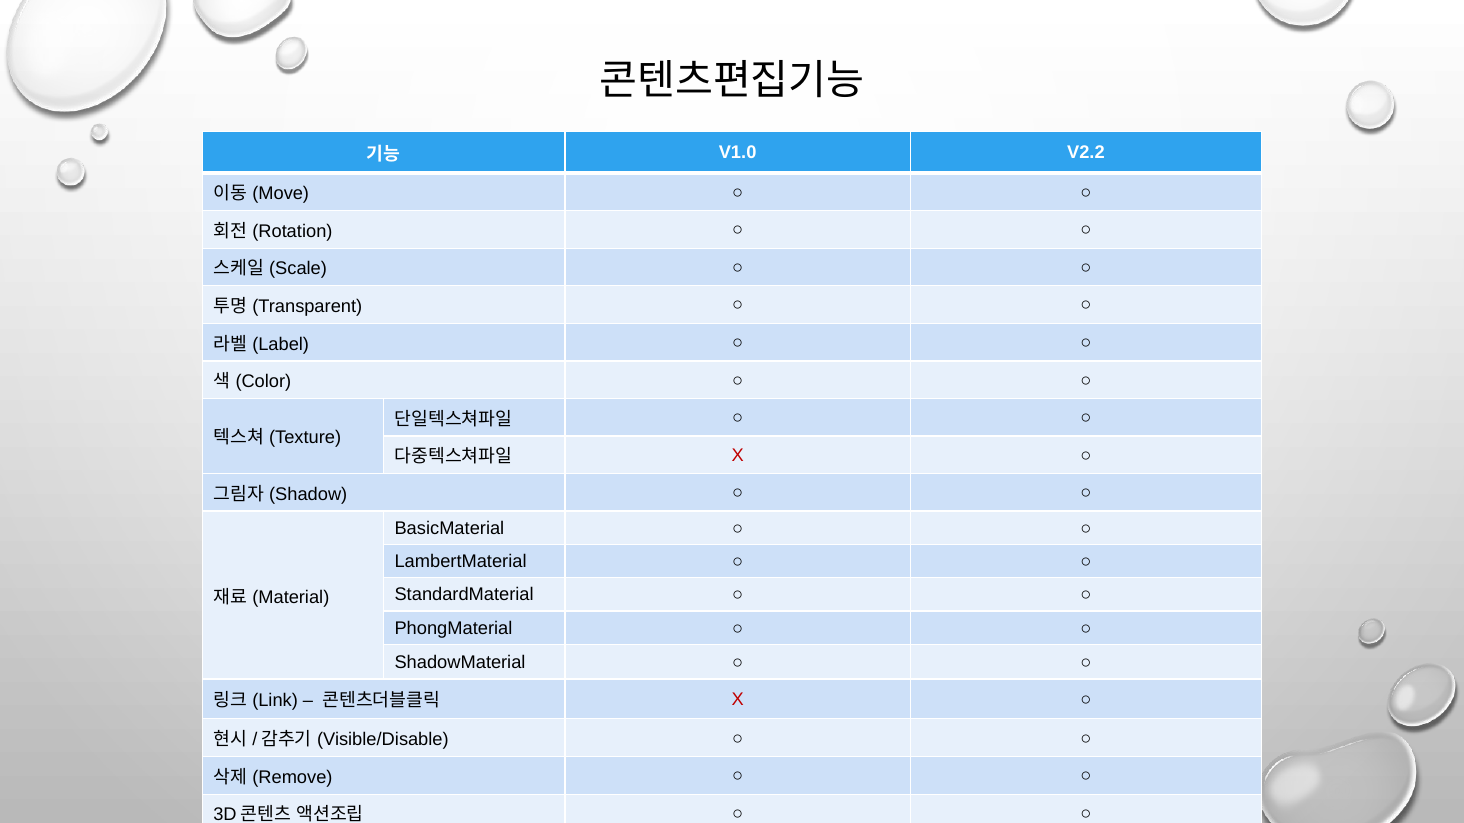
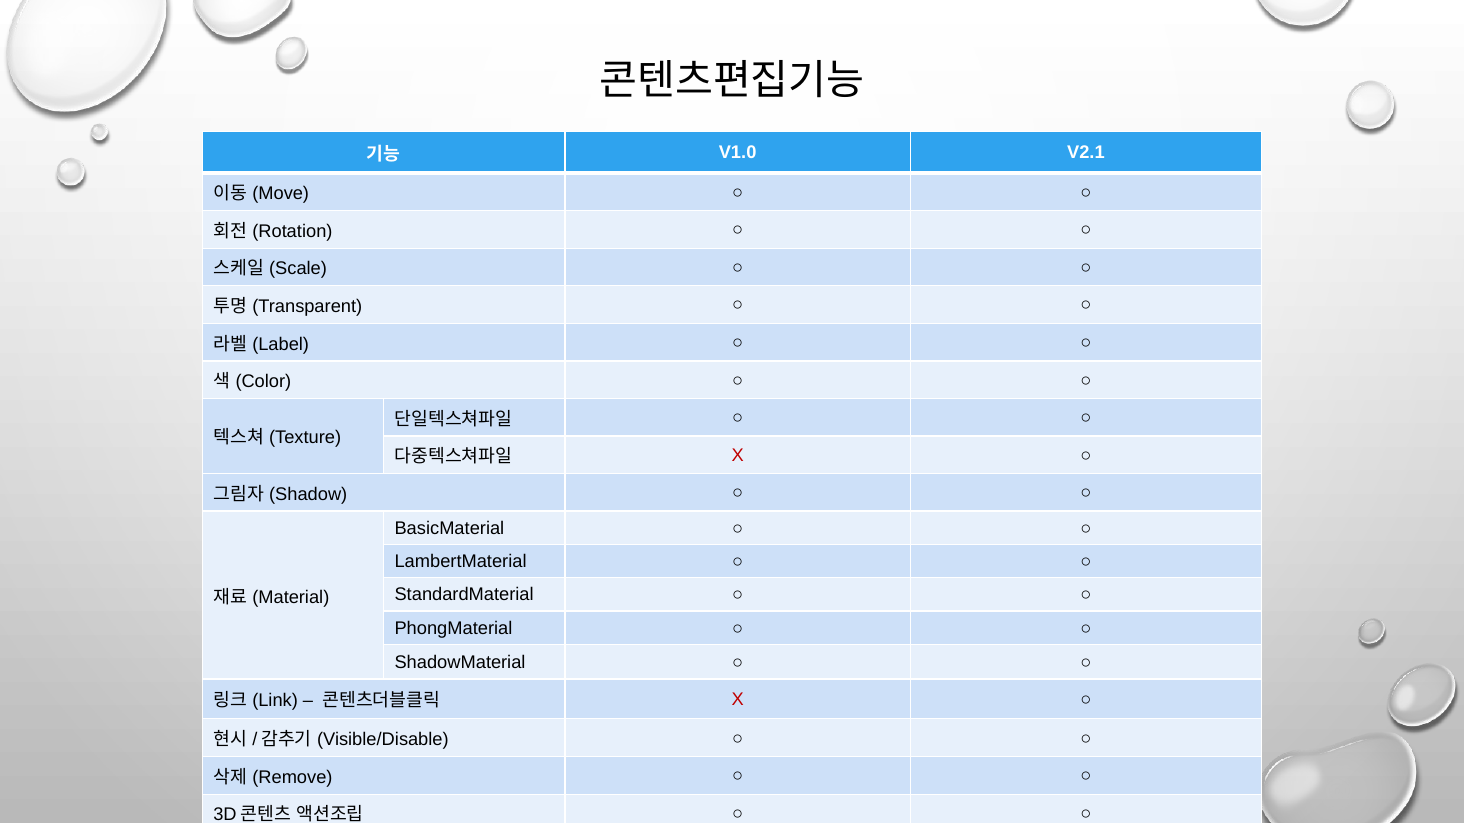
V2.2: V2.2 -> V2.1 (1086, 153)
